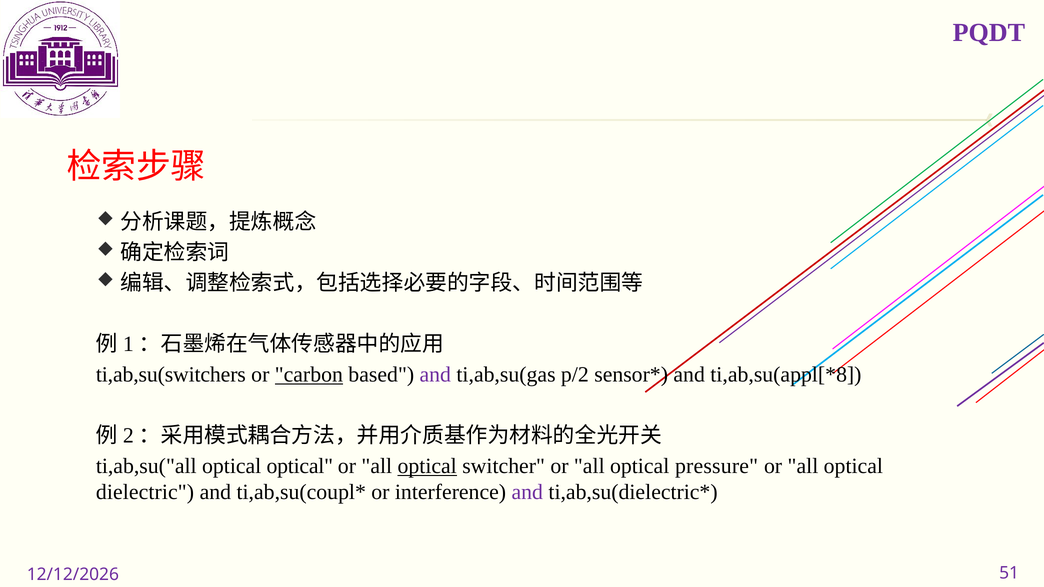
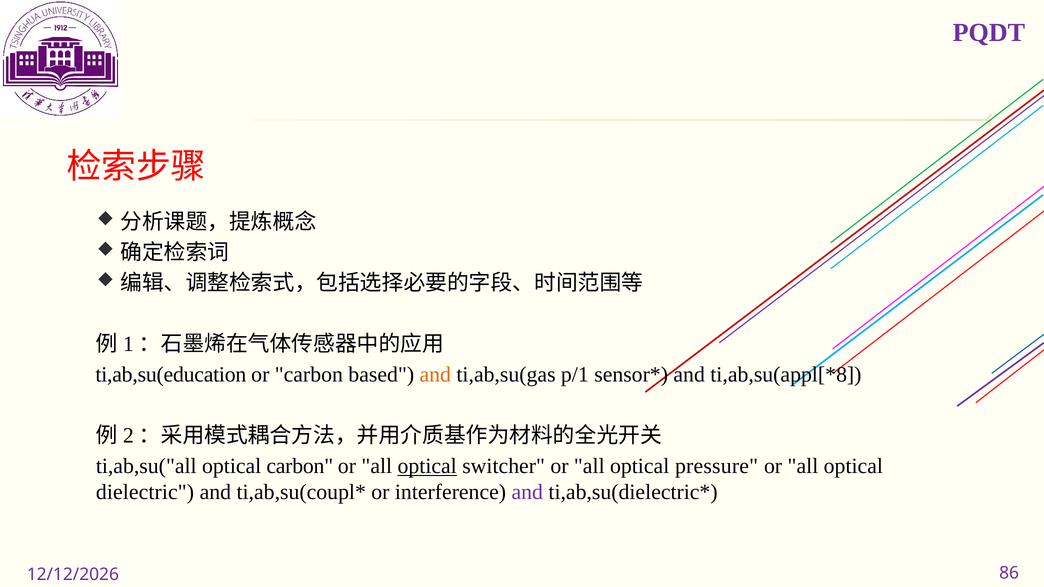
ti,ab,su(switchers: ti,ab,su(switchers -> ti,ab,su(education (171, 375)
carbon underline: present -> none (309, 375)
and colour: purple -> orange (435, 375)
p/2: p/2 -> p/1 (575, 375)
optical optical: optical -> carbon (300, 466)
51: 51 -> 86 (1009, 573)
